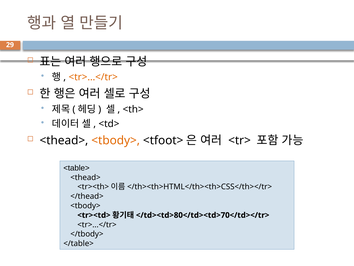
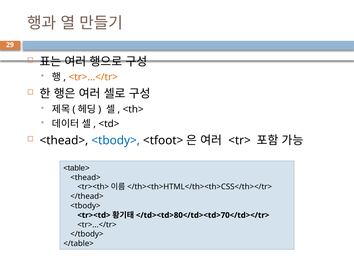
<tbody> colour: orange -> blue (116, 140)
